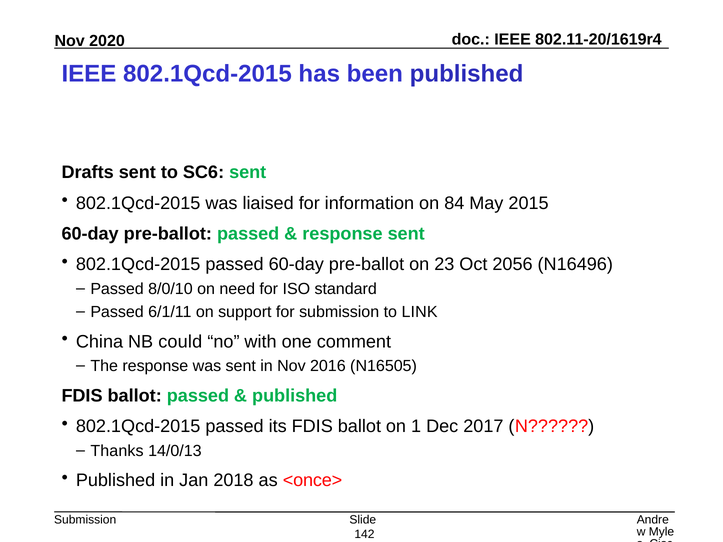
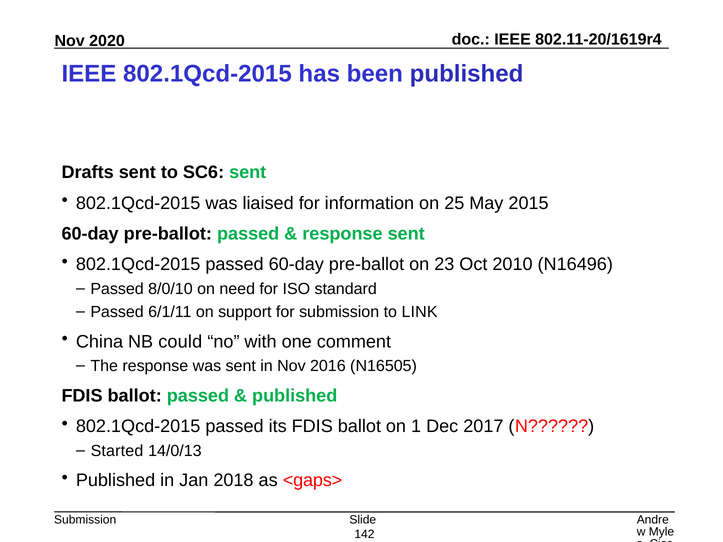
84: 84 -> 25 (454, 203)
2056: 2056 -> 2010 (513, 265)
Thanks: Thanks -> Started (117, 451)
<once>: <once> -> <gaps> (313, 481)
